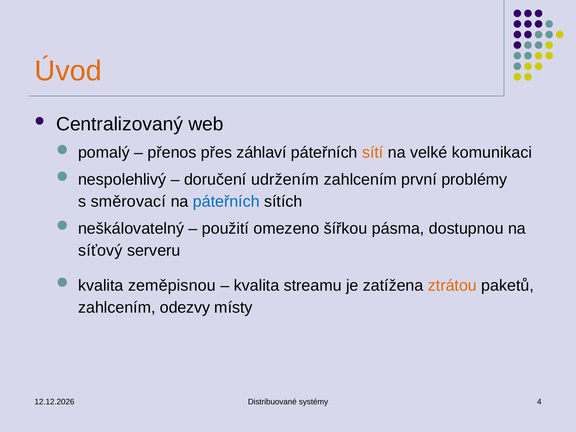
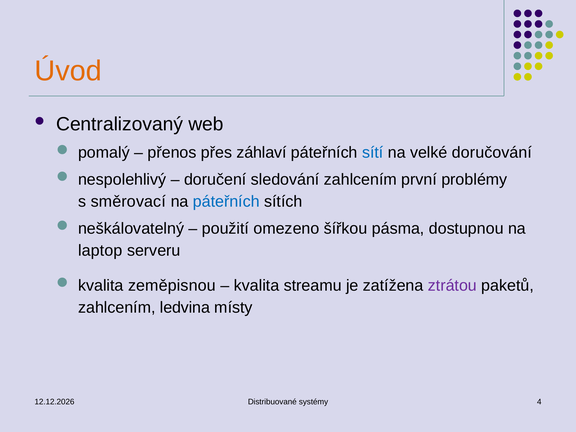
sítí colour: orange -> blue (373, 153)
komunikaci: komunikaci -> doručování (492, 153)
udržením: udržením -> sledování (285, 180)
síťový: síťový -> laptop (100, 251)
ztrátou colour: orange -> purple (452, 286)
odezvy: odezvy -> ledvina (185, 308)
